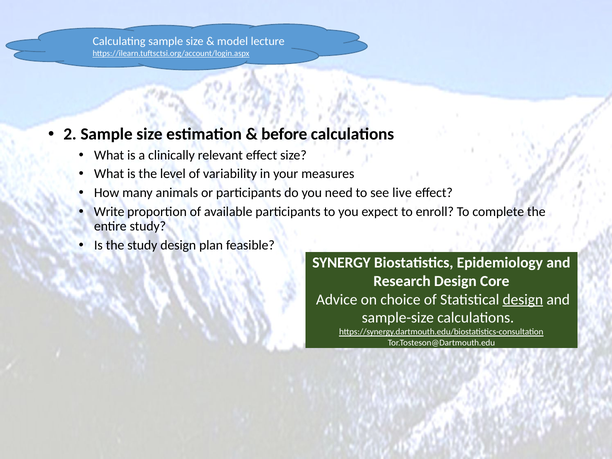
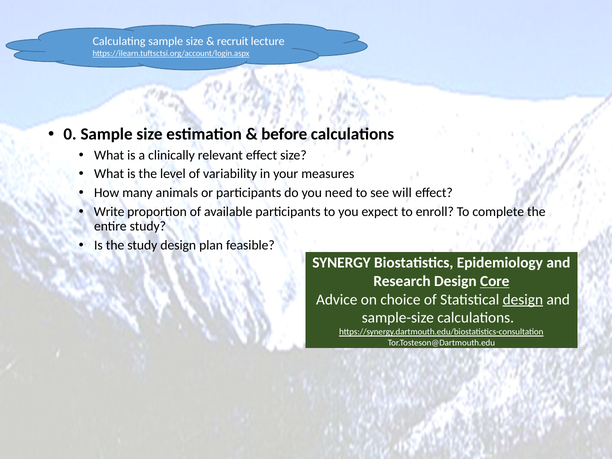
model: model -> recruit (233, 41)
2: 2 -> 0 (70, 134)
live: live -> will (402, 193)
Core underline: none -> present (495, 281)
